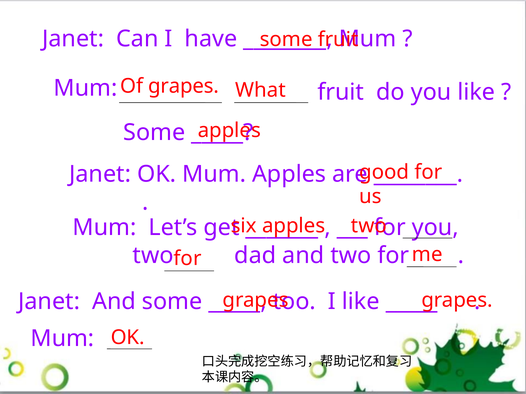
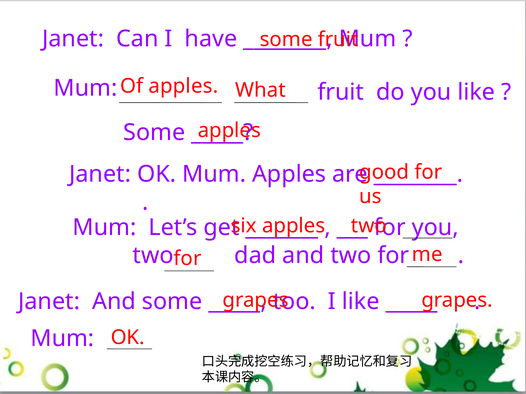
Of grapes: grapes -> apples (183, 86)
